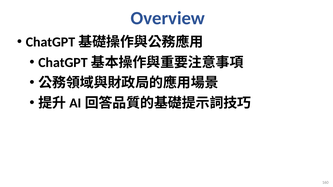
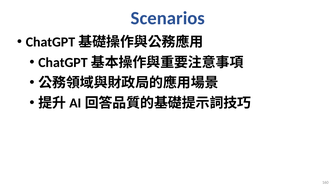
Overview: Overview -> Scenarios (168, 18)
